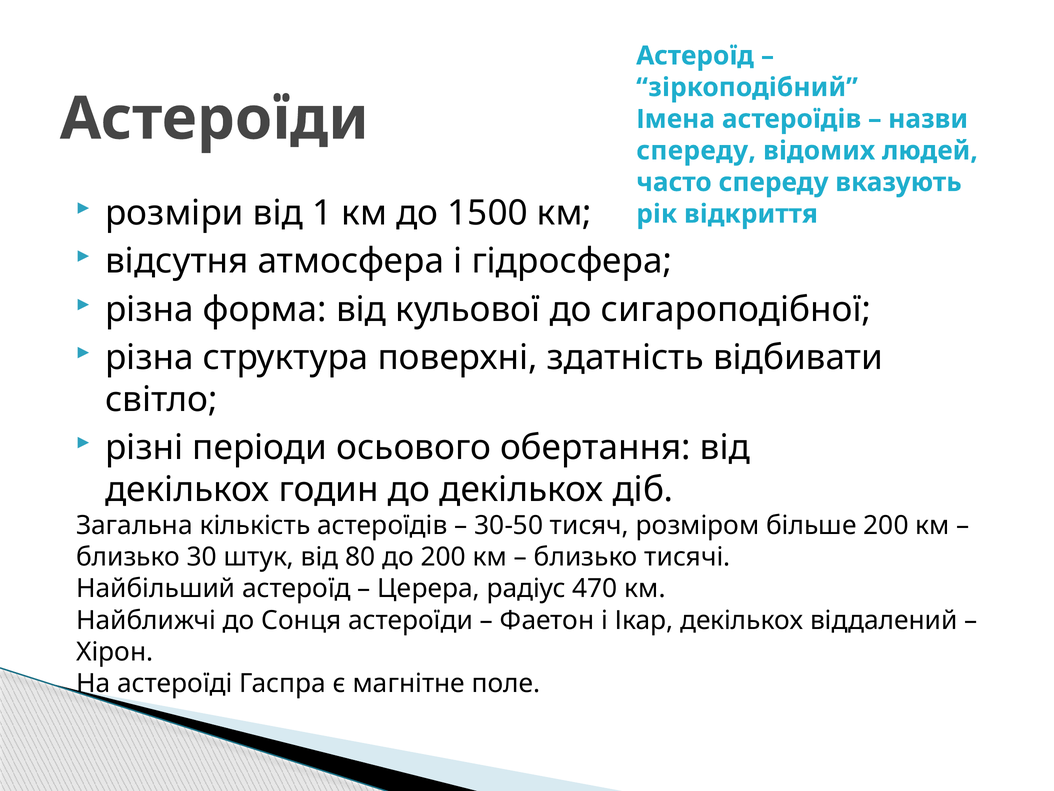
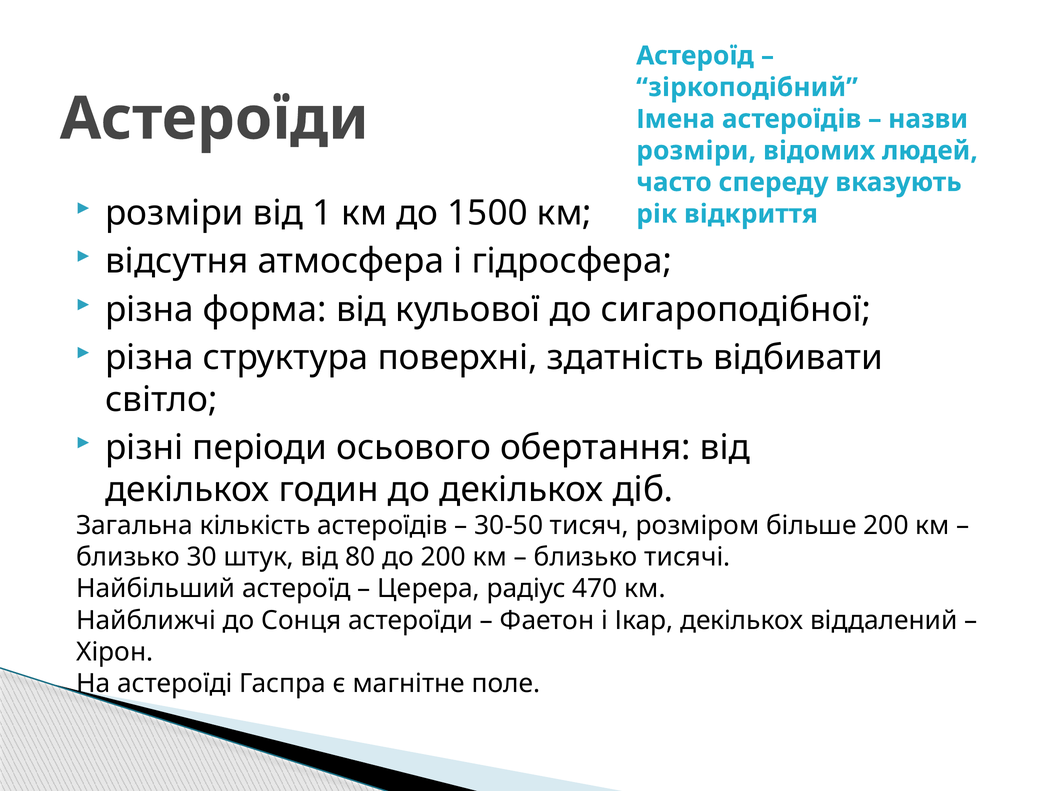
спереду: спереду -> розміри (696, 151)
